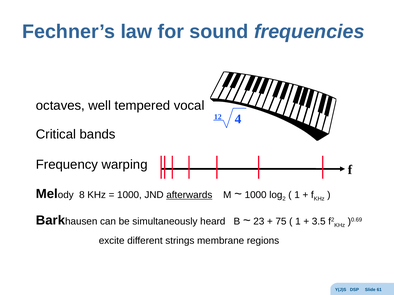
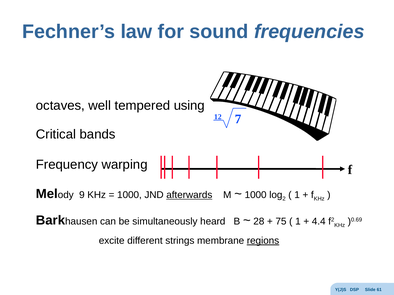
vocal: vocal -> using (189, 106)
4: 4 -> 7 (238, 119)
8: 8 -> 9 (82, 195)
23: 23 -> 28 (259, 222)
3.5: 3.5 -> 4.4 (319, 222)
regions underline: none -> present (263, 241)
